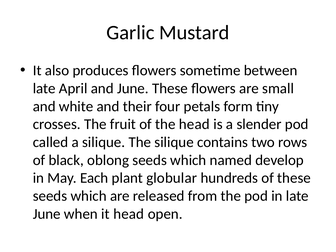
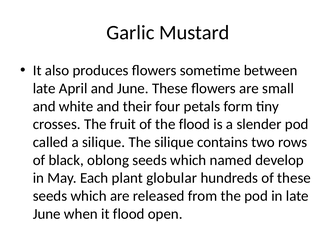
the head: head -> flood (194, 124)
it head: head -> flood (129, 214)
